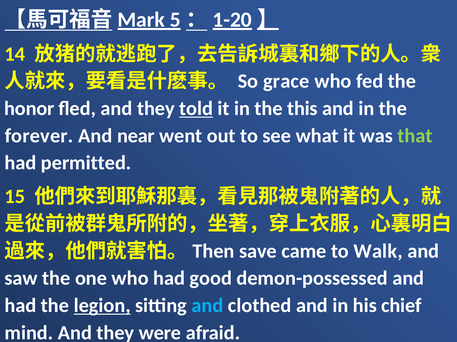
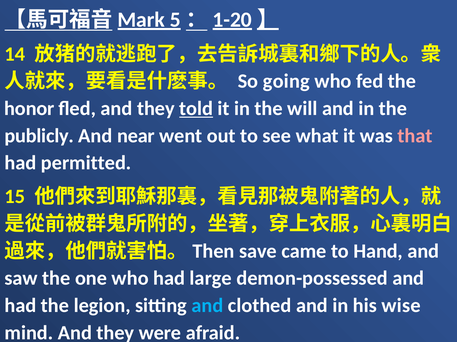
grace: grace -> going (286, 81)
this: this -> will (302, 109)
forever: forever -> publicly (39, 136)
that colour: light green -> pink (415, 136)
Walk: Walk -> Hand (378, 252)
good: good -> large (211, 279)
legion underline: present -> none (102, 306)
chief: chief -> wise (401, 306)
